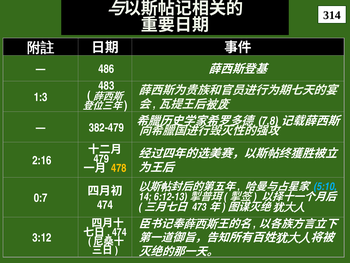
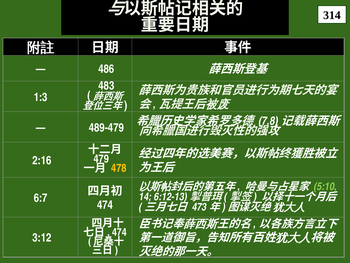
382-479: 382-479 -> 489-479 (106, 127)
5:10 colour: light blue -> light green (325, 186)
0:7: 0:7 -> 6:7 (41, 198)
